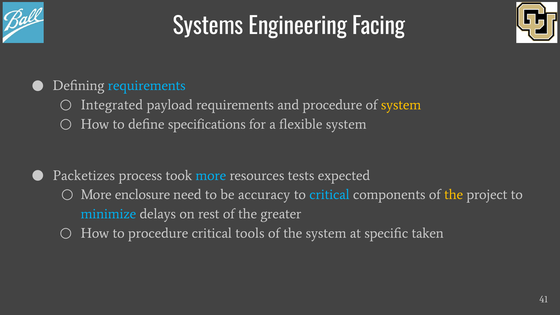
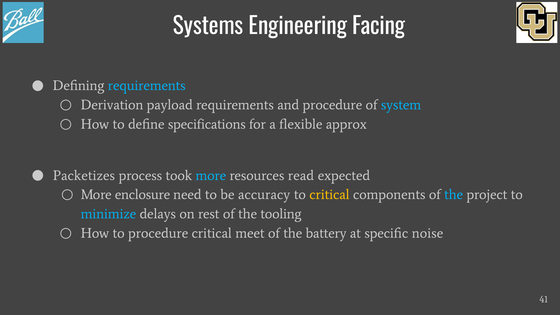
Integrated: Integrated -> Derivation (112, 105)
system colour: yellow -> light blue (401, 105)
flexible system: system -> approx (346, 124)
tests: tests -> read (301, 175)
critical colour: light blue -> yellow (329, 195)
the colour: yellow -> light blue (454, 195)
greater: greater -> tooling (281, 214)
tools: tools -> meet (250, 233)
the system: system -> battery (326, 233)
taken: taken -> noise (428, 233)
